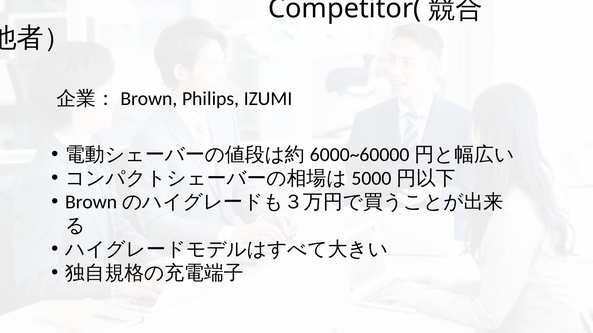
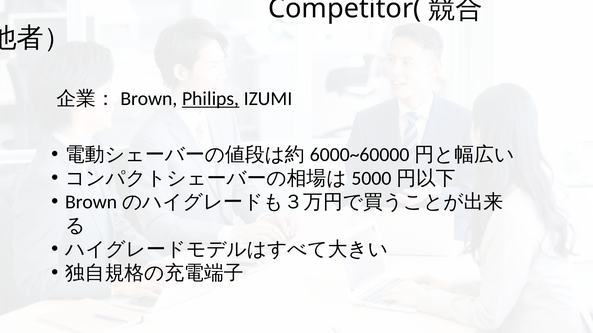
Philips underline: none -> present (211, 99)
